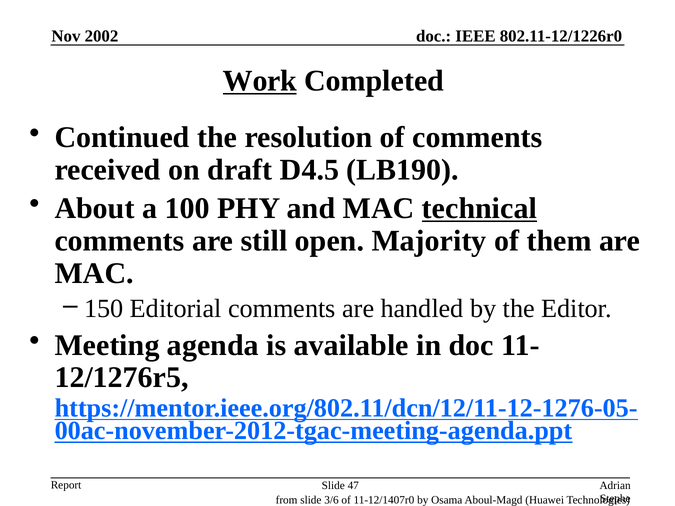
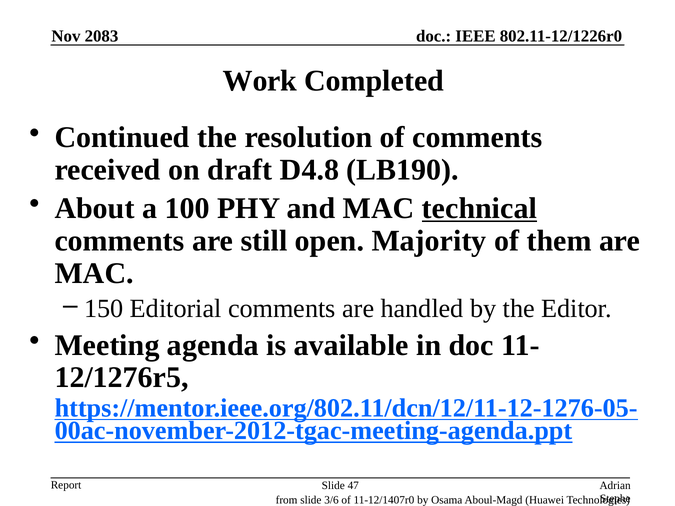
2002: 2002 -> 2083 (101, 36)
Work underline: present -> none (260, 81)
D4.5: D4.5 -> D4.8 (309, 170)
